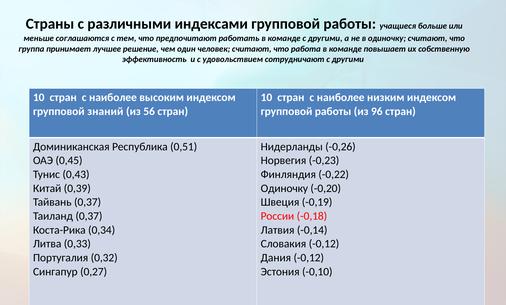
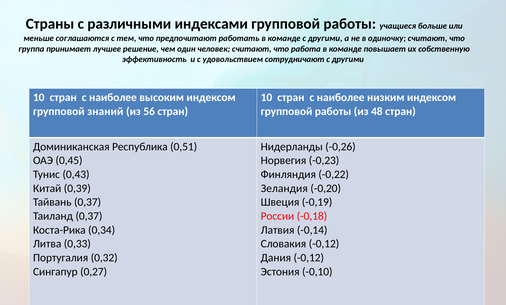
96: 96 -> 48 (377, 111)
Одиночку: Одиночку -> Зеландия (284, 188)
